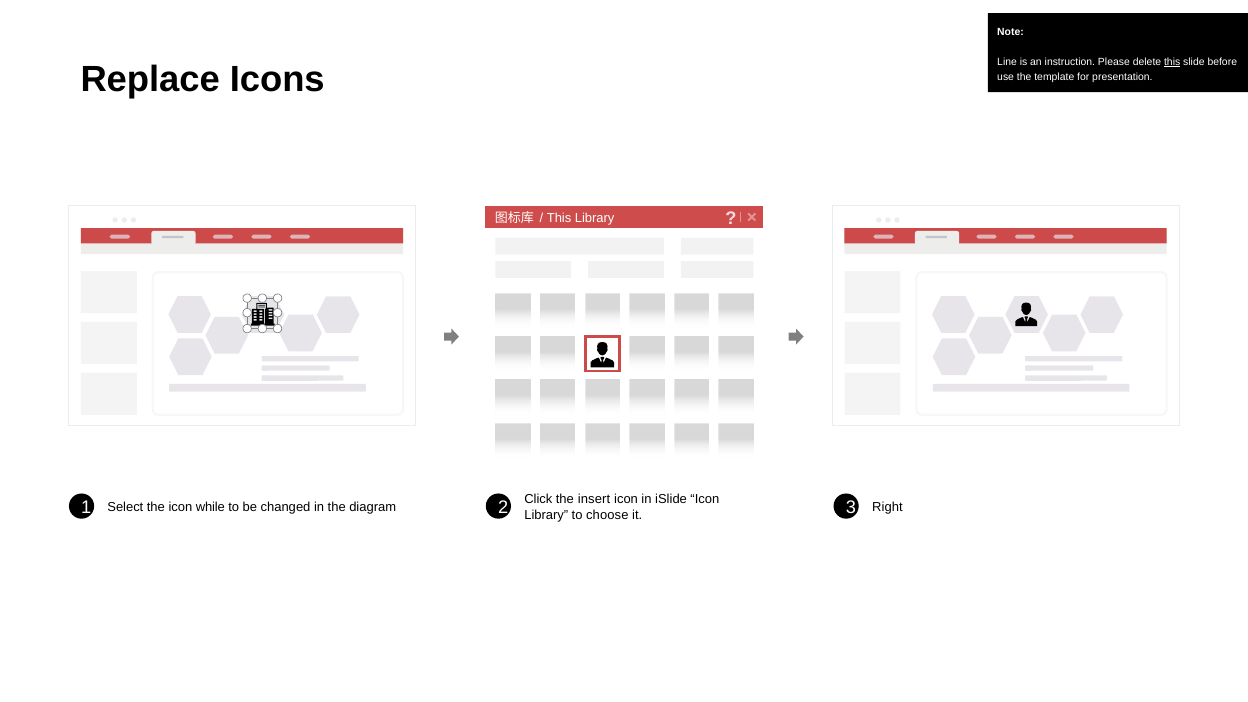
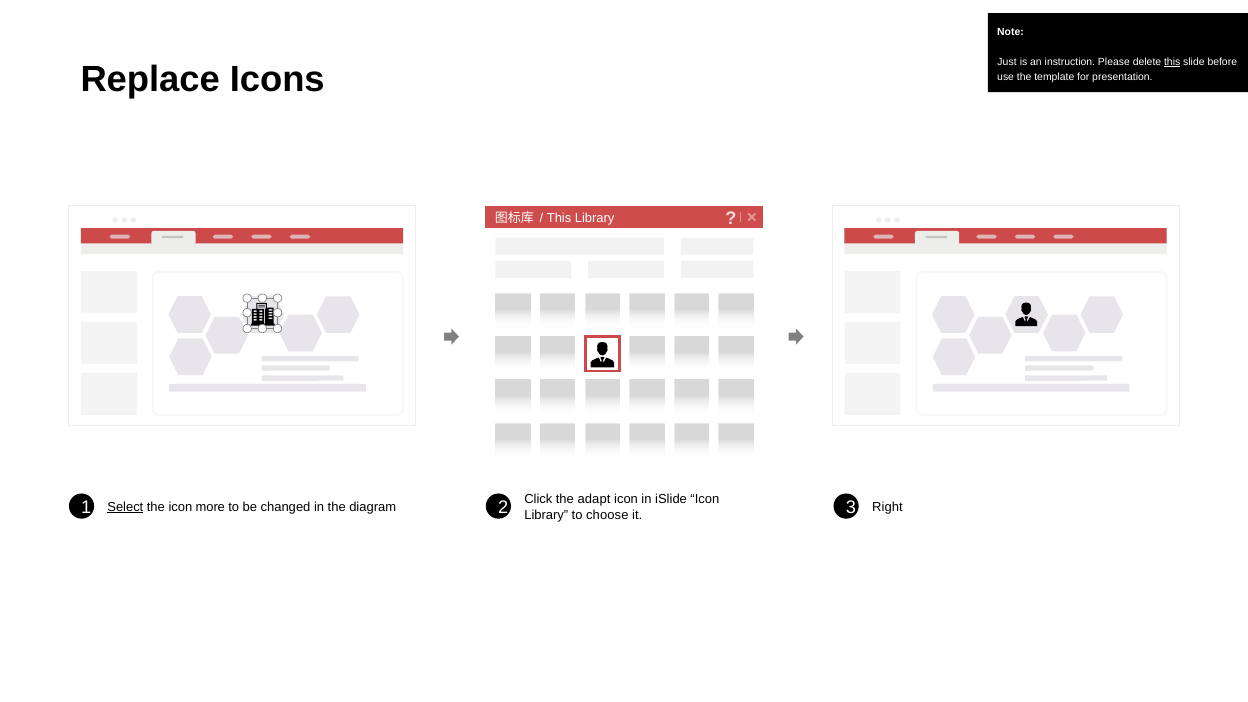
Line: Line -> Just (1007, 62)
insert: insert -> adapt (594, 499)
Select underline: none -> present (125, 507)
while: while -> more (210, 507)
